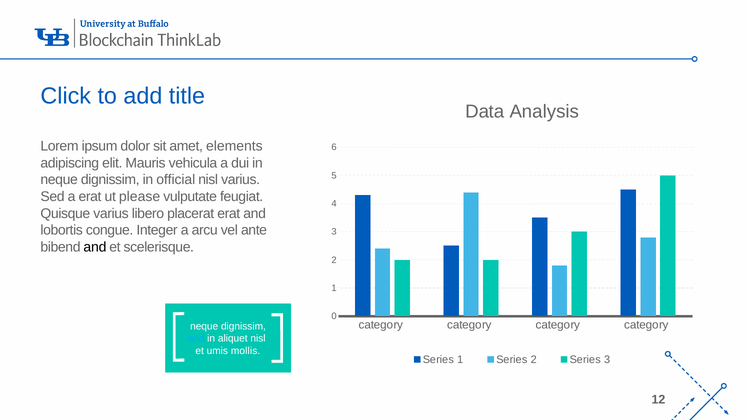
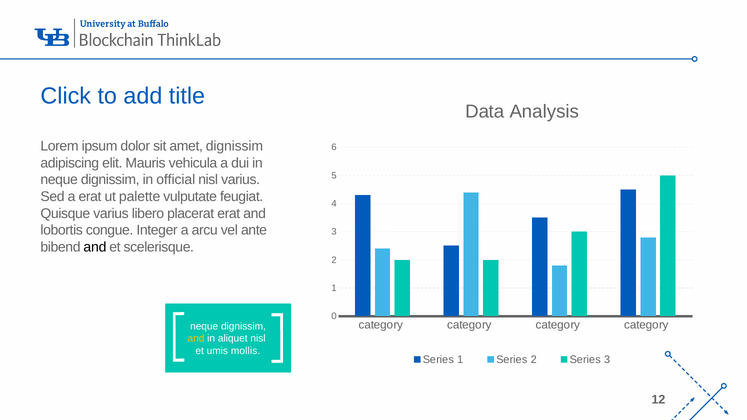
amet elements: elements -> dignissim (234, 146)
please: please -> palette (140, 197)
and colour: light blue -> yellow (196, 339)
